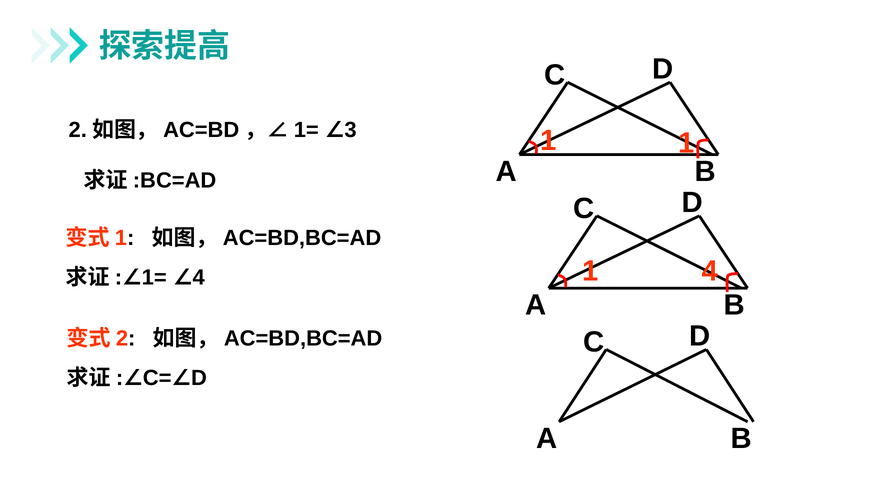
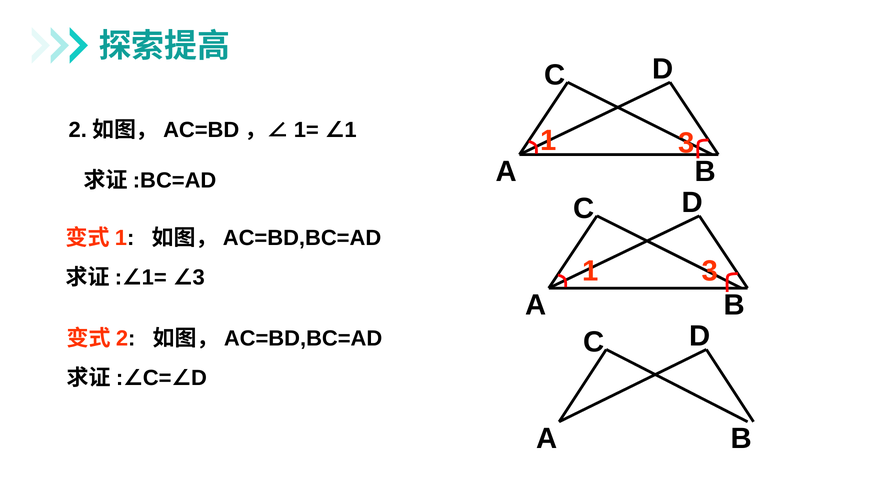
3: 3 -> 1 (351, 130)
1: 1 -> 3 (686, 143)
4: 4 -> 3 (710, 271)
4: 4 -> 3 (199, 277)
